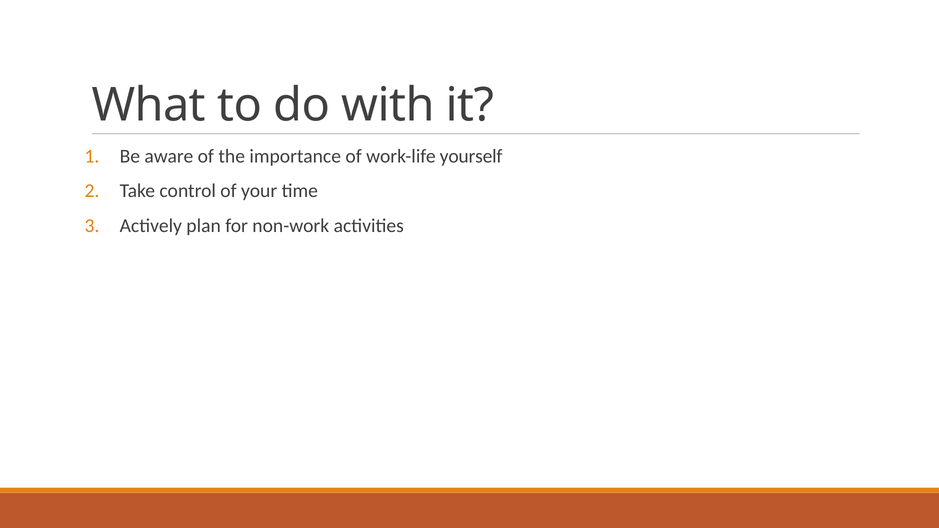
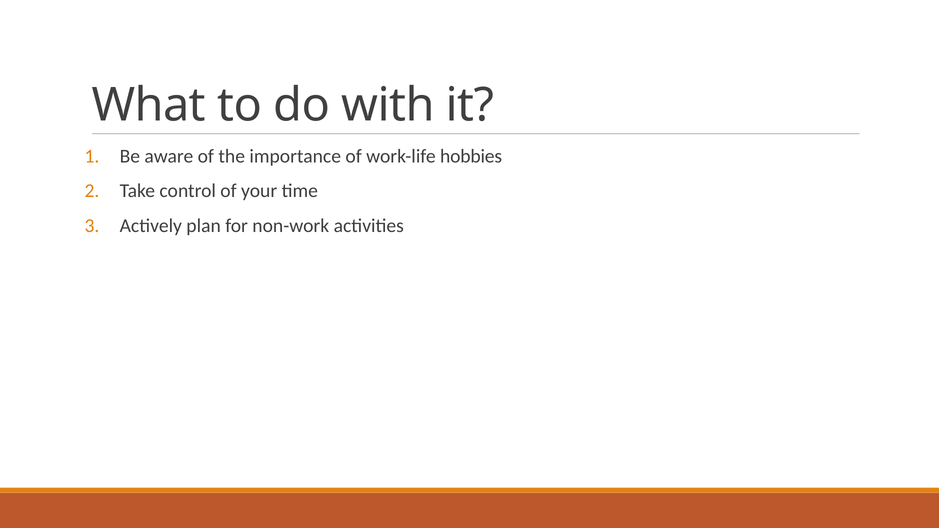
yourself: yourself -> hobbies (471, 156)
